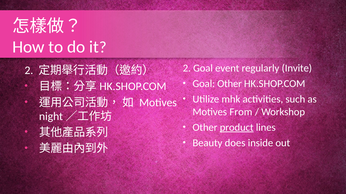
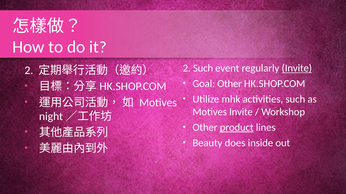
2 Goal: Goal -> Such (203, 68)
Invite underline: none -> present (297, 68)
Motives From: From -> Invite (241, 112)
